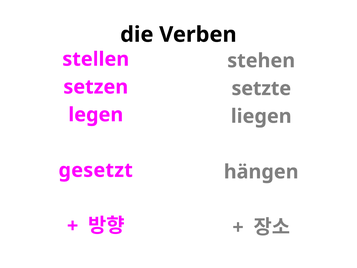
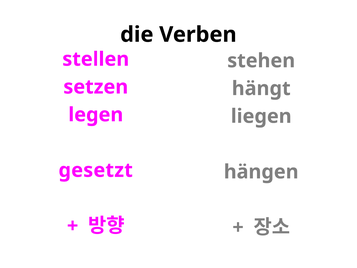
setzte: setzte -> hängt (261, 88)
